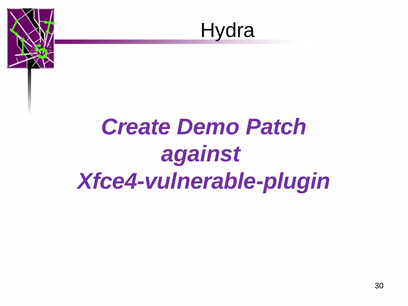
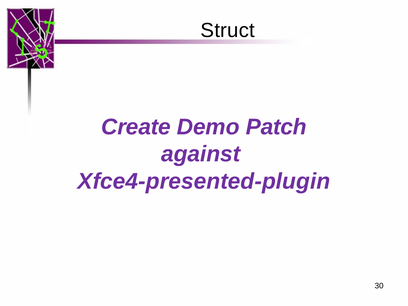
Hydra: Hydra -> Struct (228, 30)
Xfce4-vulnerable-plugin: Xfce4-vulnerable-plugin -> Xfce4-presented-plugin (204, 181)
